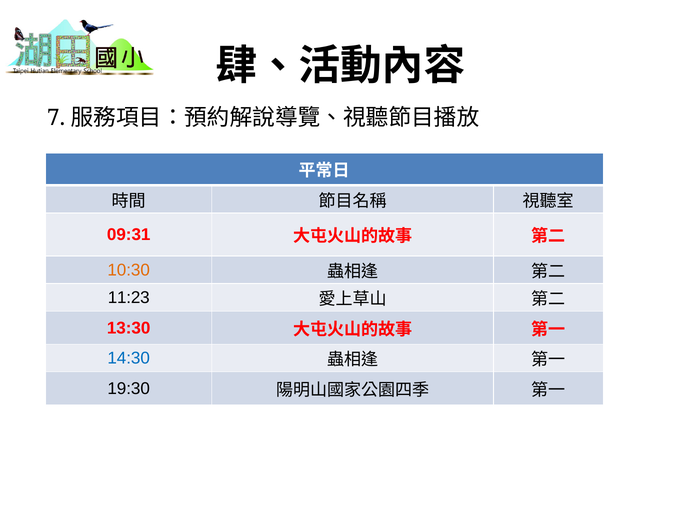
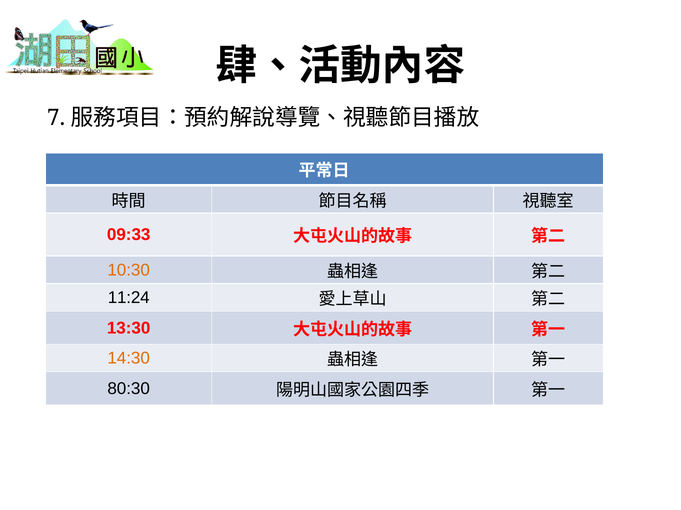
09:31: 09:31 -> 09:33 (129, 235)
11:23: 11:23 -> 11:24 (129, 298)
14:30 colour: blue -> orange (129, 359)
19:30: 19:30 -> 80:30 (129, 389)
